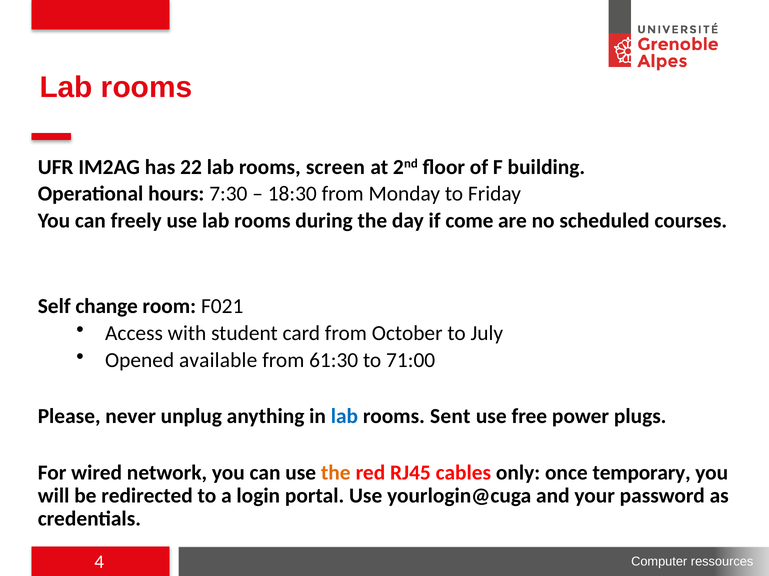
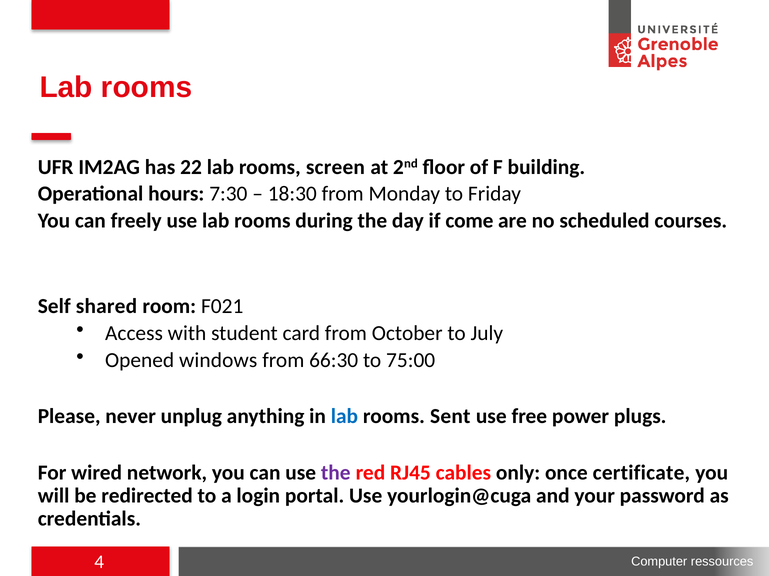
change: change -> shared (106, 307)
available: available -> windows (218, 361)
61:30: 61:30 -> 66:30 (334, 361)
71:00: 71:00 -> 75:00 (411, 361)
the colour: orange -> purple (336, 473)
temporary: temporary -> certificate (641, 473)
